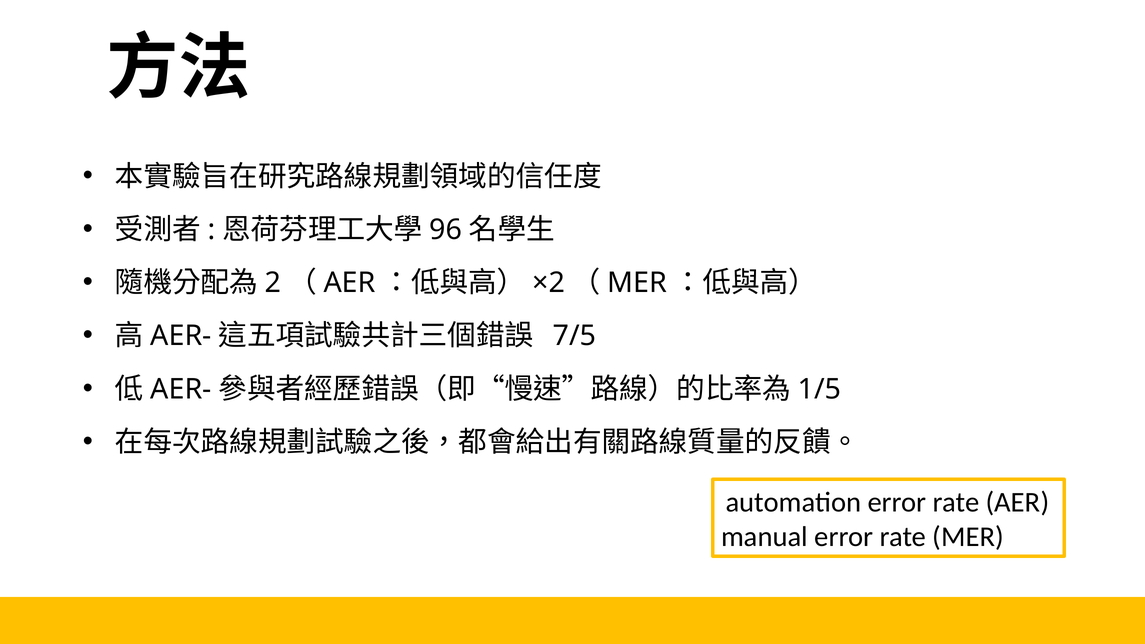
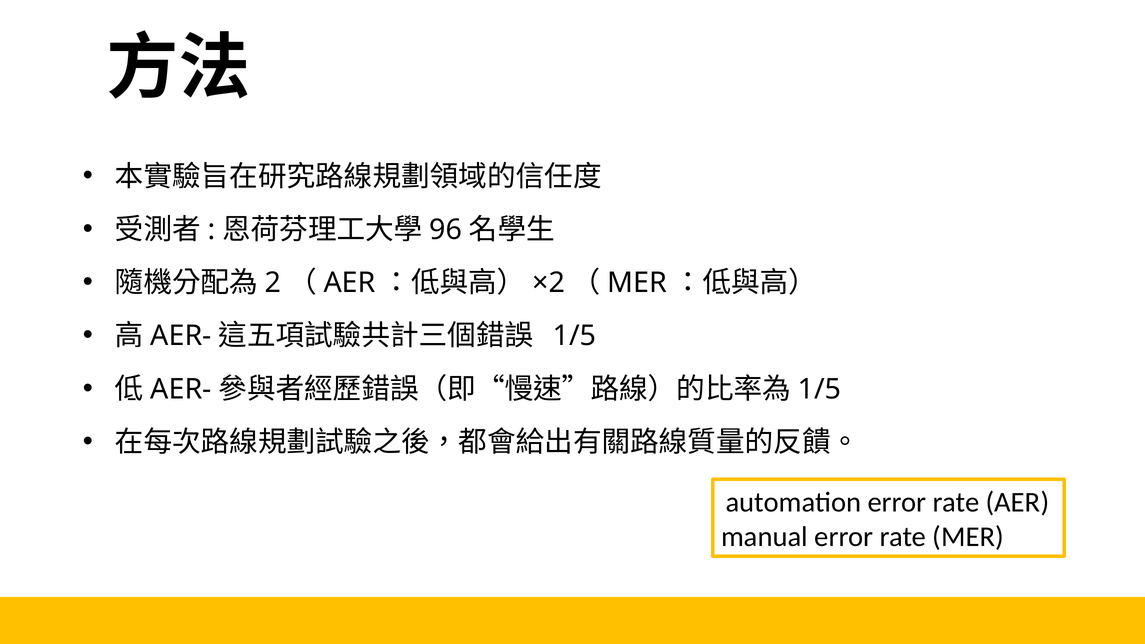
7/5: 7/5 -> 1/5 (575, 336)
